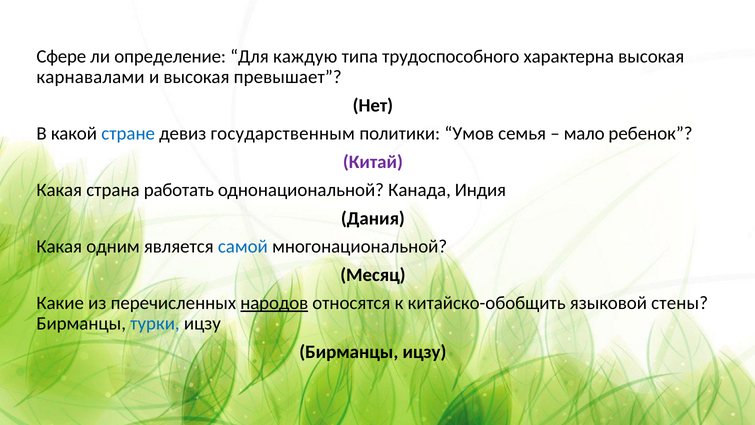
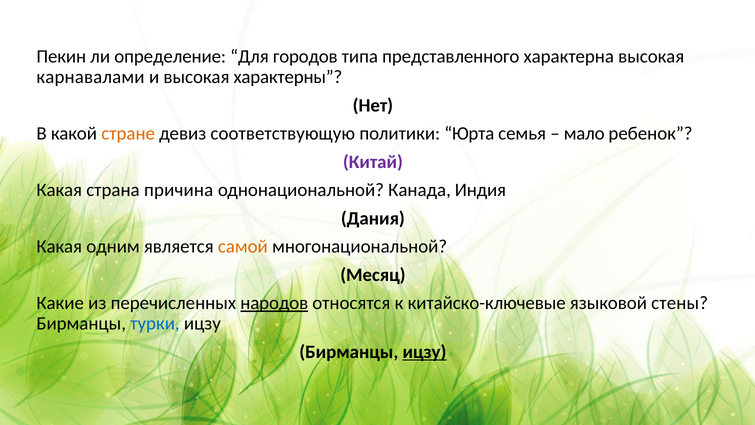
Сфере: Сфере -> Пекин (61, 57)
каждую: каждую -> городов (305, 57)
трудоспособного: трудоспособного -> представленного (451, 57)
превышает: превышает -> характерны (288, 77)
стране colour: blue -> orange (128, 133)
государственным: государственным -> соответствующую (283, 133)
Умов: Умов -> Юрта (469, 133)
работать: работать -> причина (179, 190)
самой colour: blue -> orange (243, 246)
китайско-обобщить: китайско-обобщить -> китайско-ключевые (487, 303)
ицзу underline: none -> present (424, 352)
